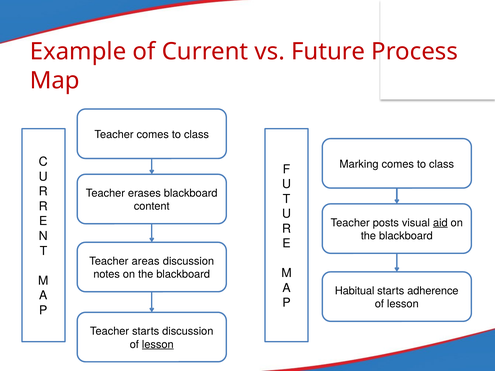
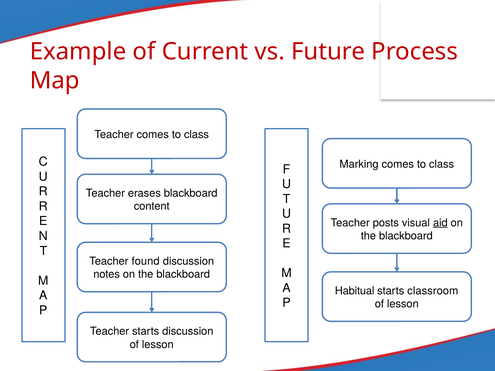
areas: areas -> found (146, 261)
adherence: adherence -> classroom (433, 291)
lesson underline: present -> none (158, 345)
